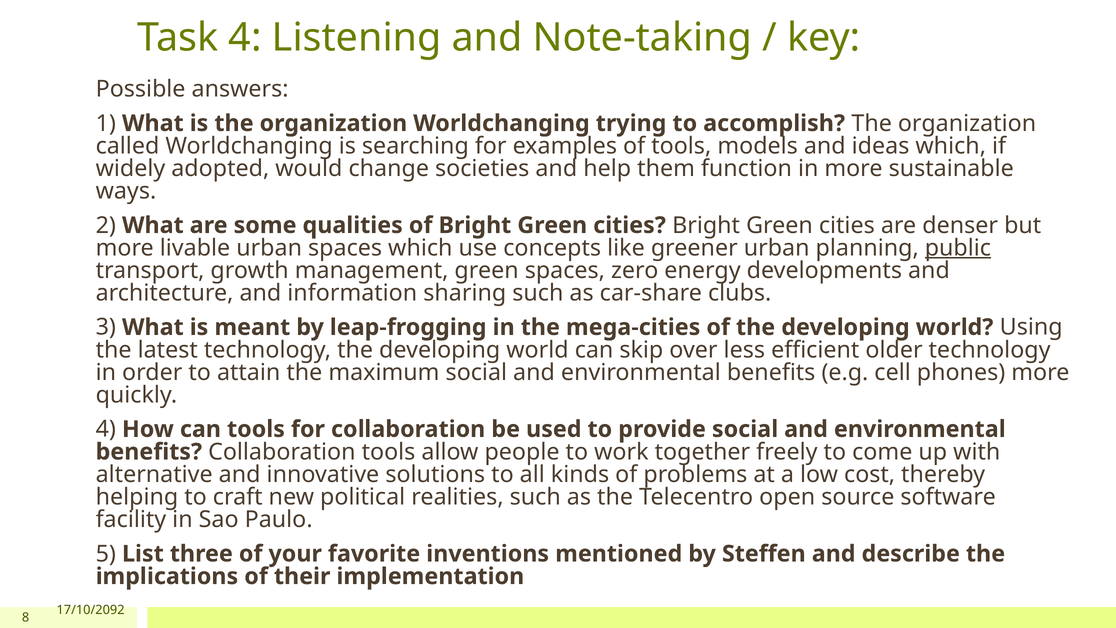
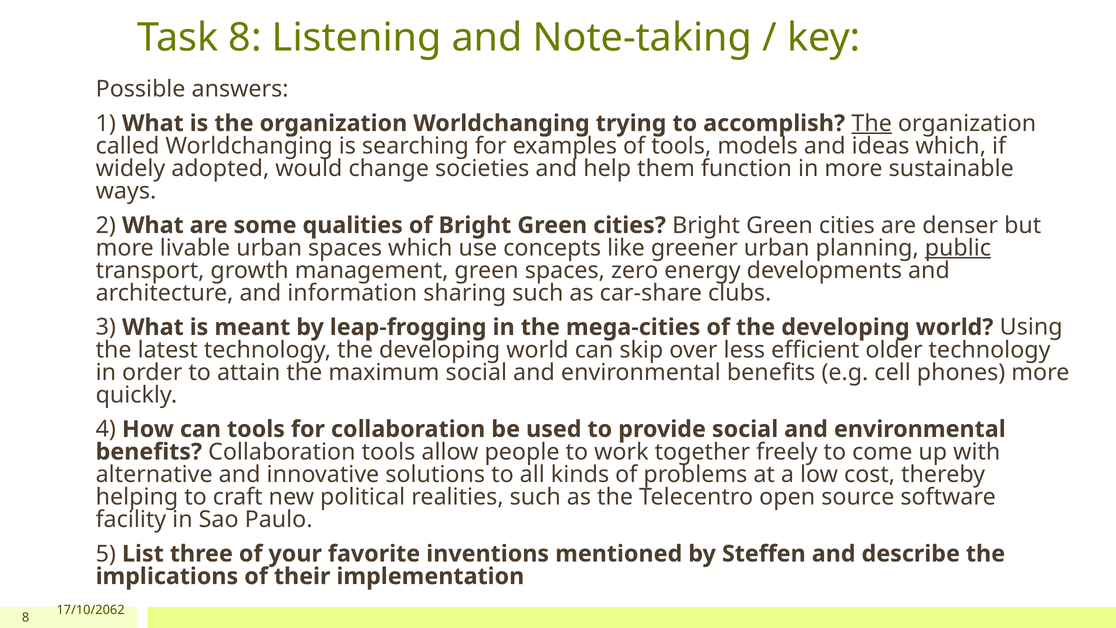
Task 4: 4 -> 8 (245, 38)
The underline: none -> present (872, 123)
17/10/2092: 17/10/2092 -> 17/10/2062 (91, 610)
